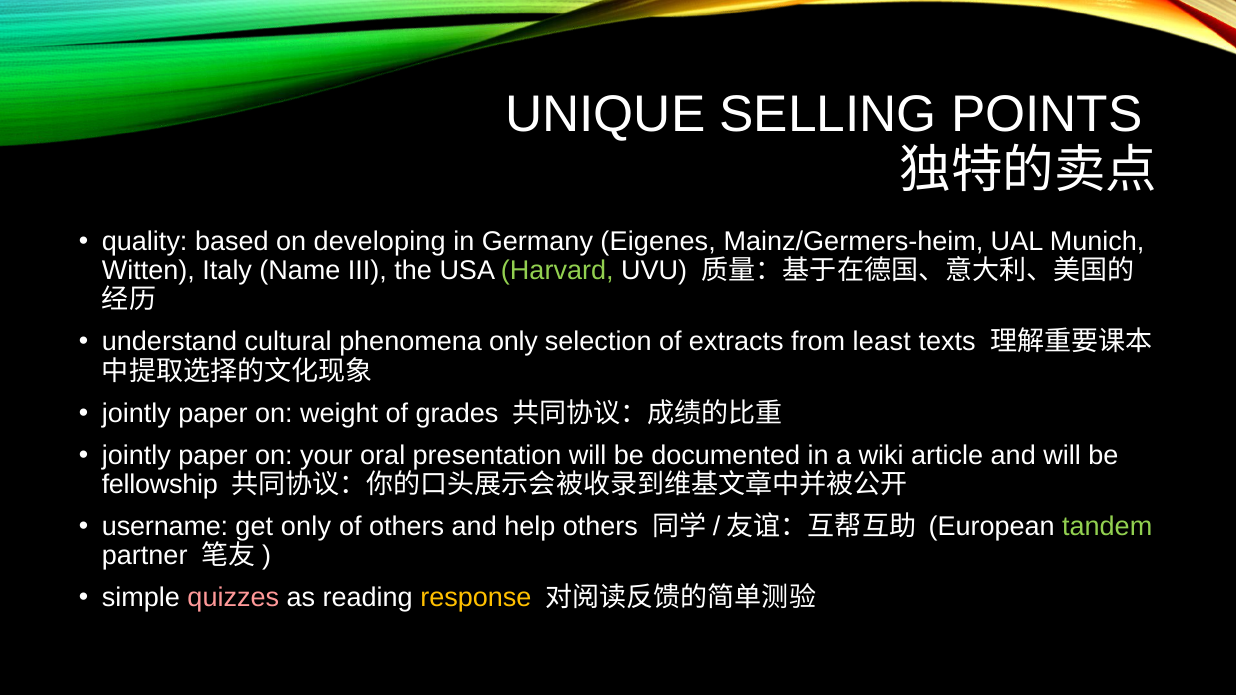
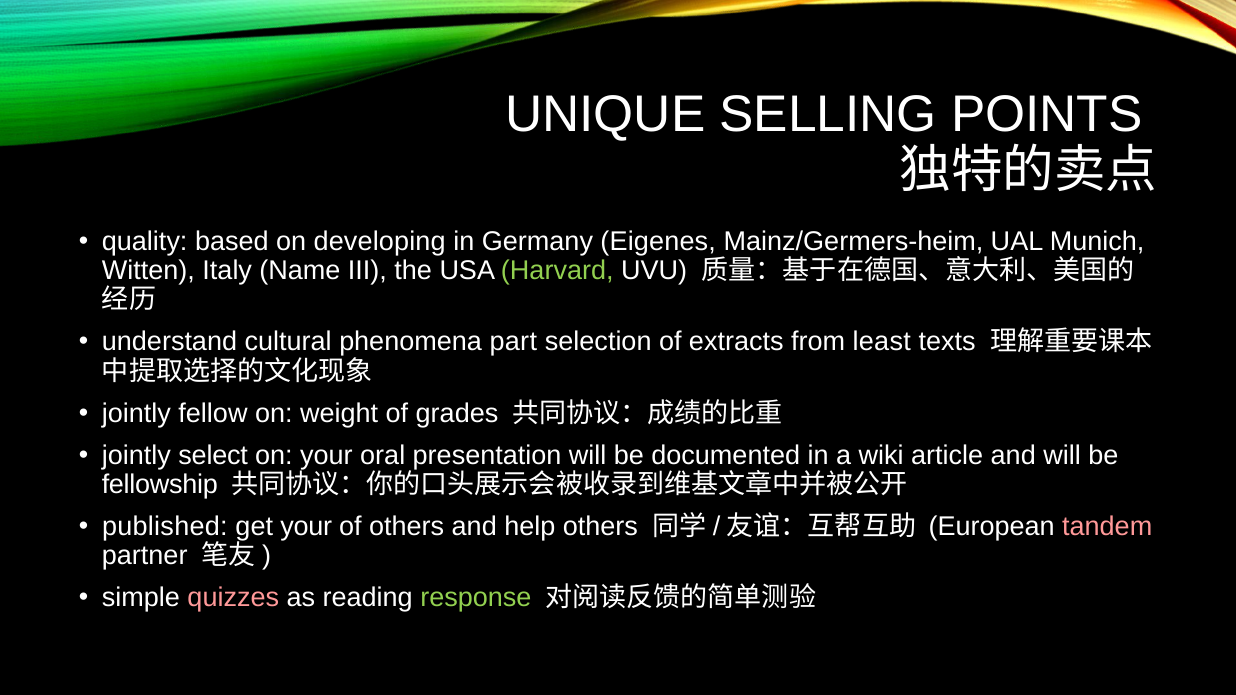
phenomena only: only -> part (513, 342)
paper: paper -> fellow (213, 413)
paper: paper -> select (213, 455)
username: username -> published (165, 527)
get only: only -> your (306, 527)
tandem colour: light green -> pink (1107, 527)
response colour: yellow -> light green (476, 598)
